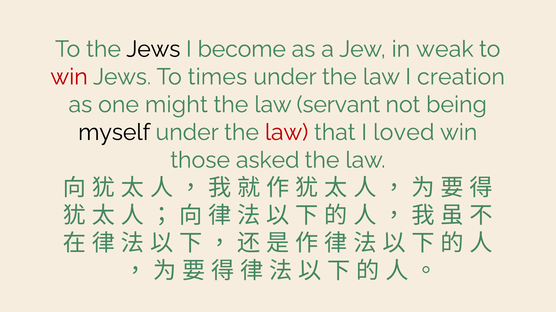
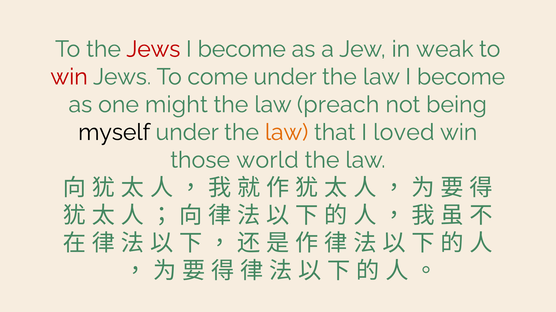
Jews colour: black -> red (153, 49)
times: times -> come (218, 77)
law I creation: creation -> become (461, 77)
servant: servant -> preach (338, 105)
law colour: red -> orange (287, 133)
asked: asked -> world (268, 160)
